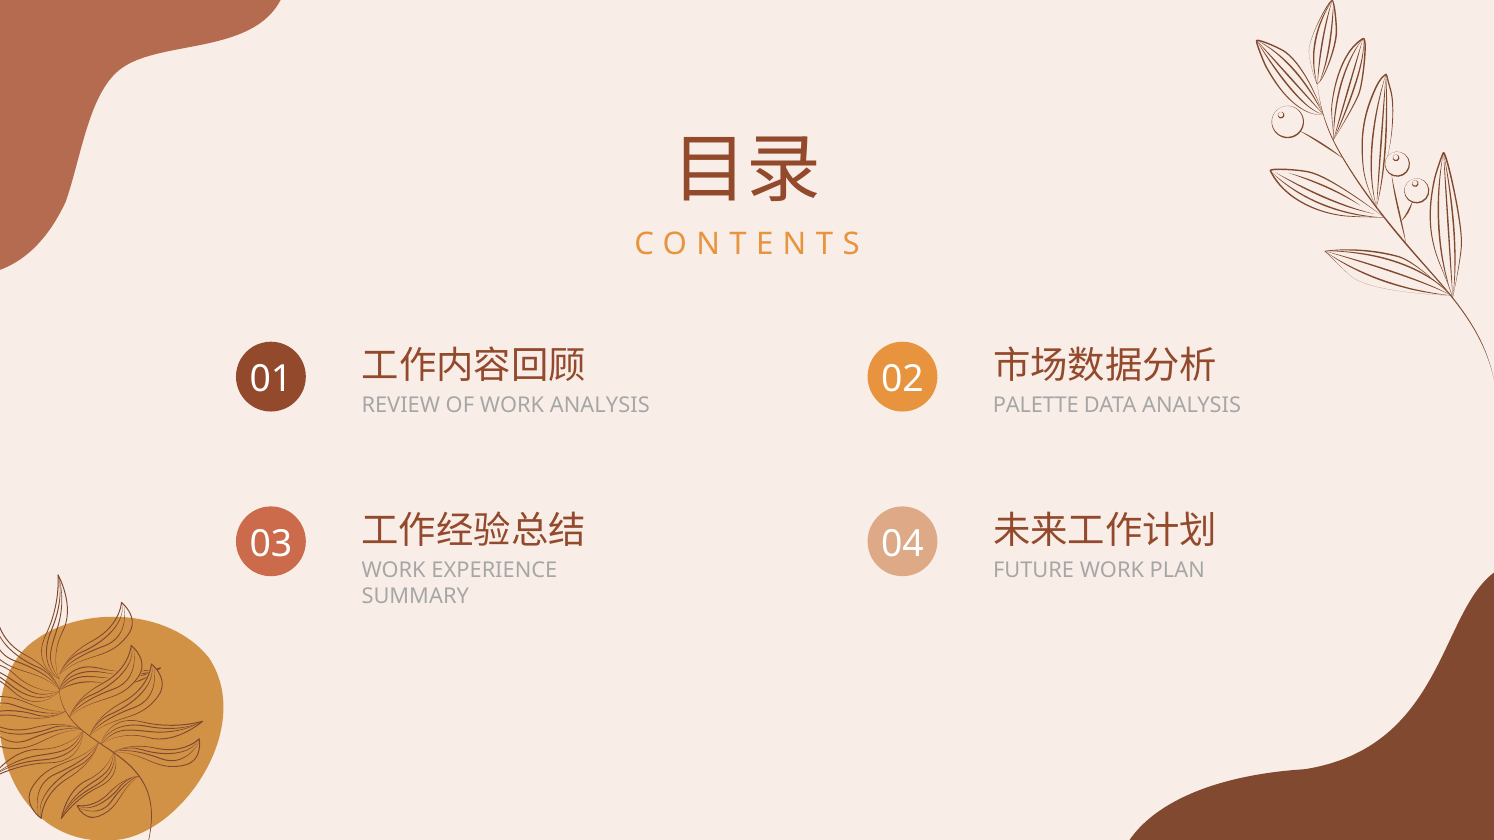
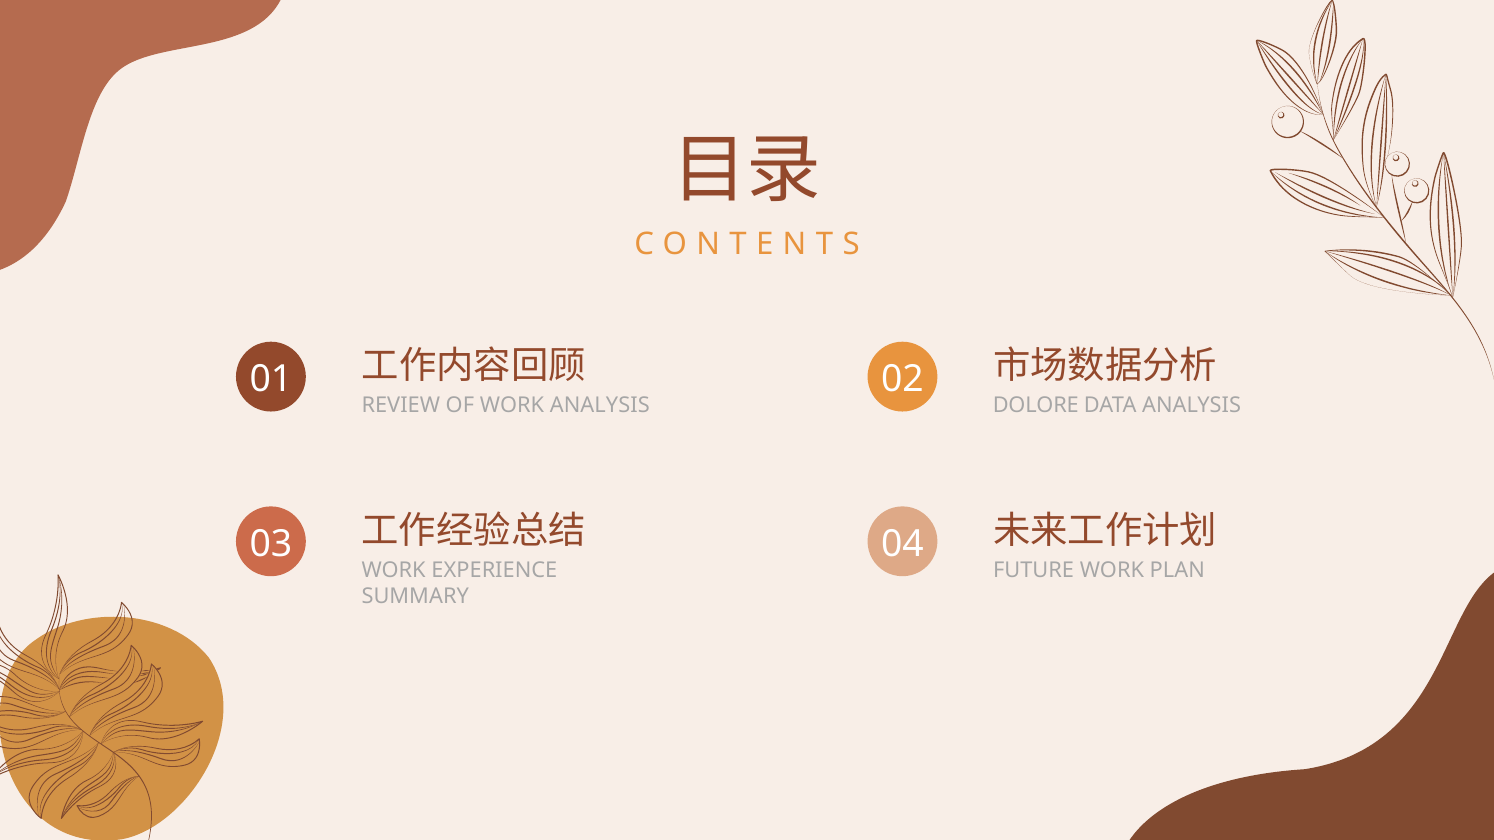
PALETTE: PALETTE -> DOLORE (1036, 405)
